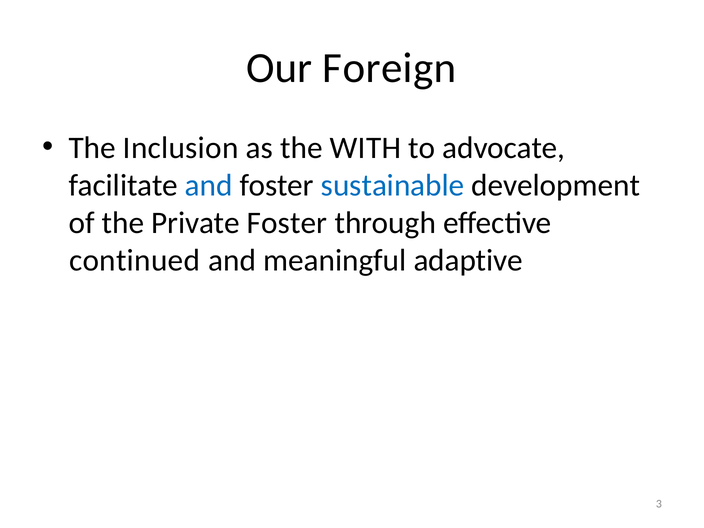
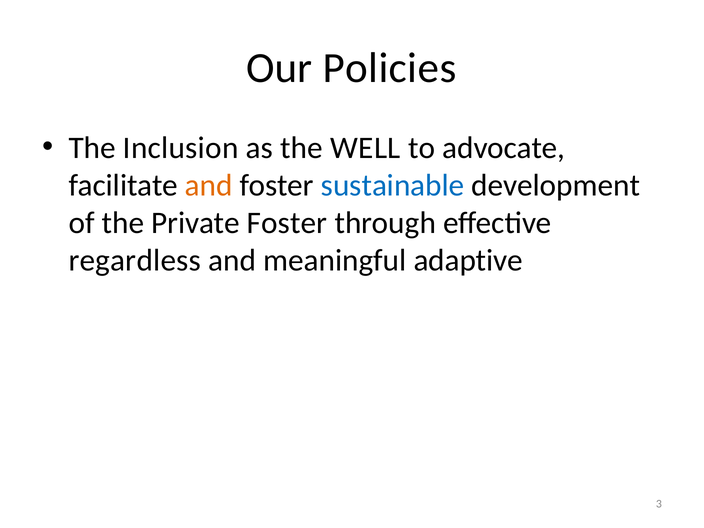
Foreign: Foreign -> Policies (389, 68)
WITH: WITH -> WELL (365, 148)
and colour: blue -> orange (209, 185)
continued: continued -> regardless (135, 260)
